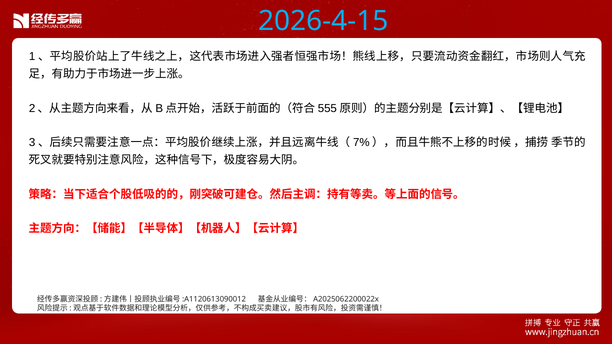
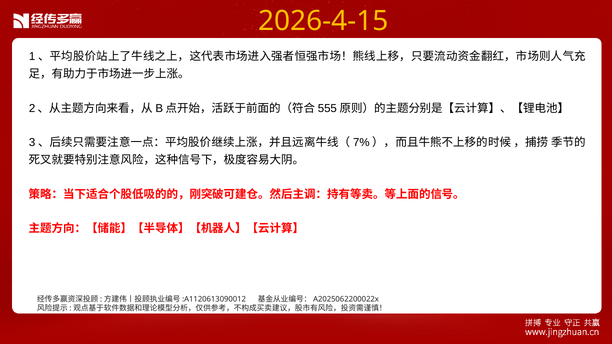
2026-4-15 colour: light blue -> yellow (323, 21)
